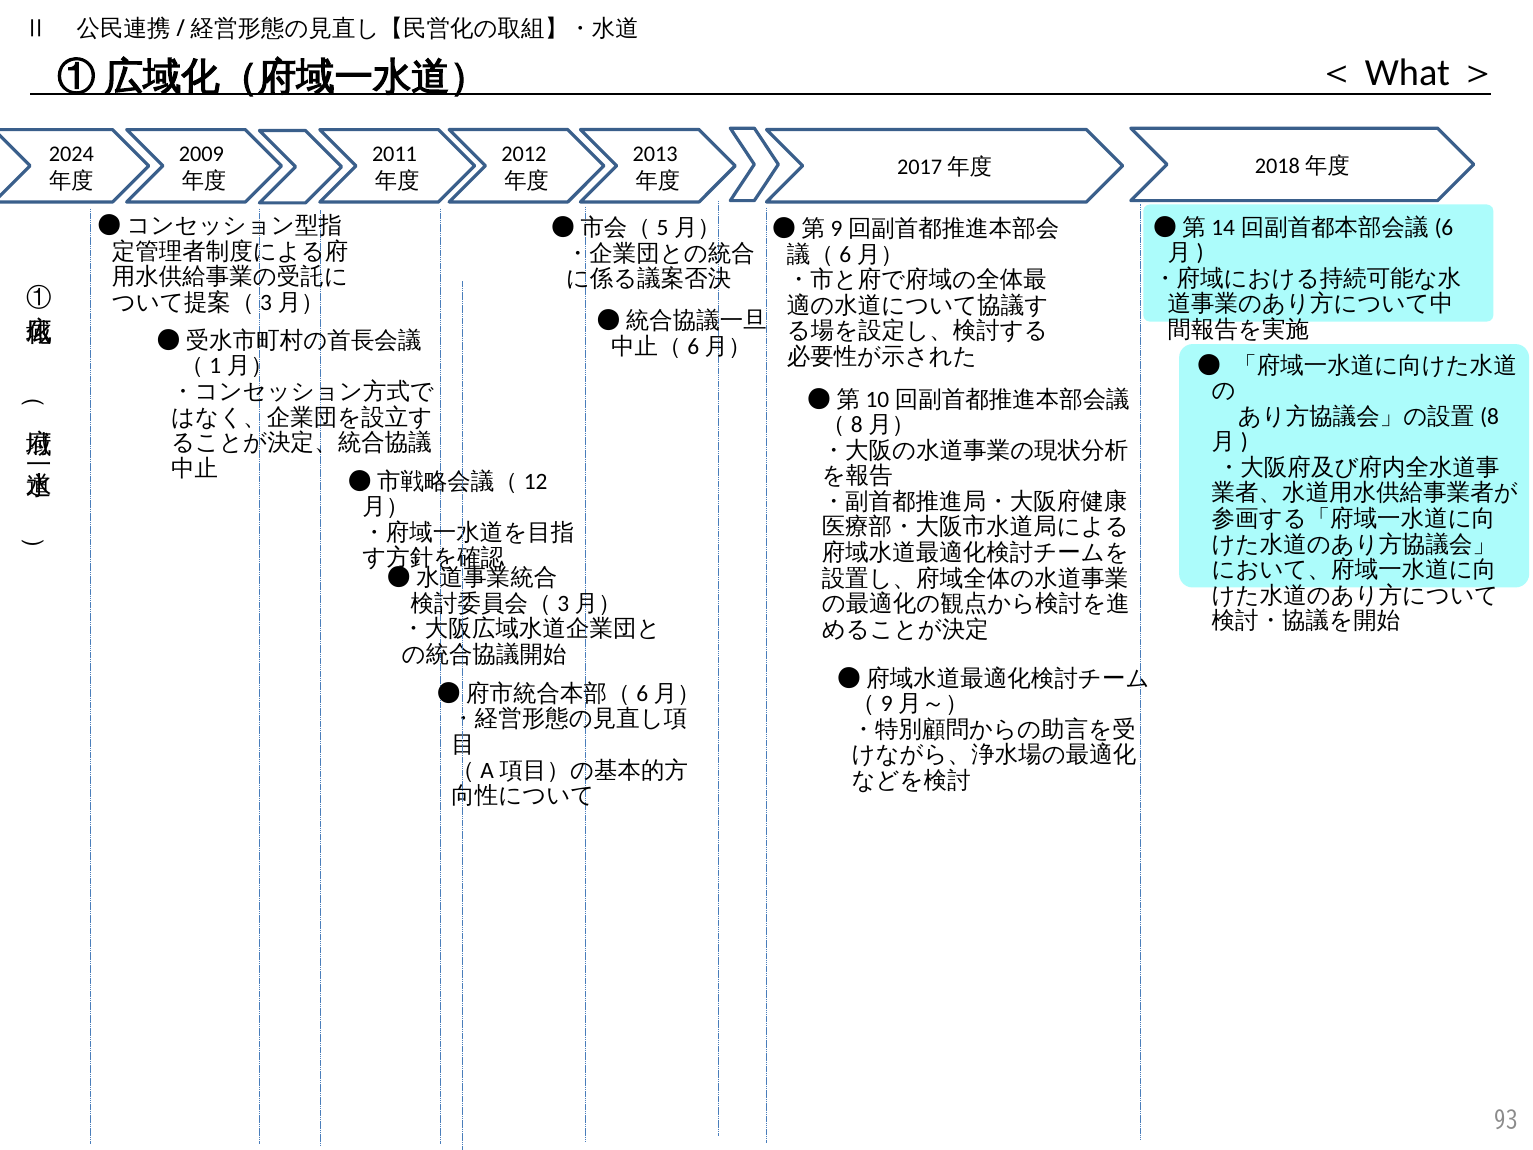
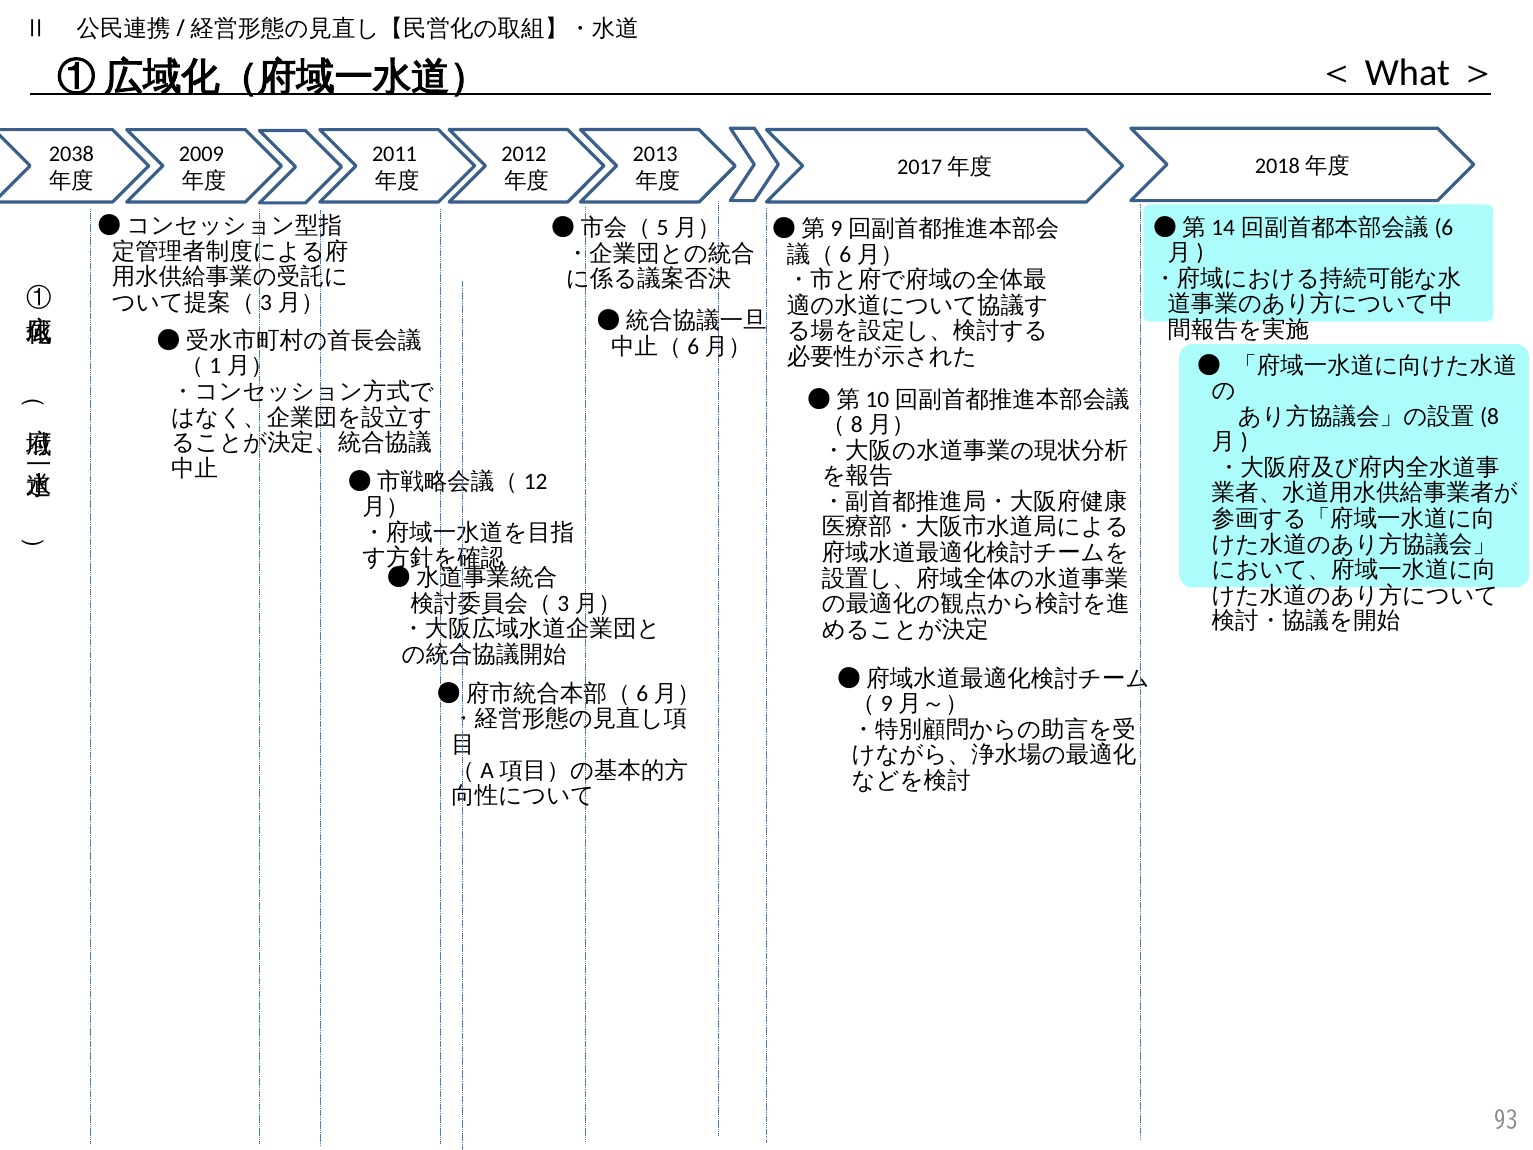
2024: 2024 -> 2038 (71, 154)
